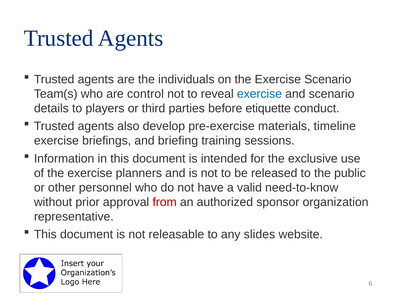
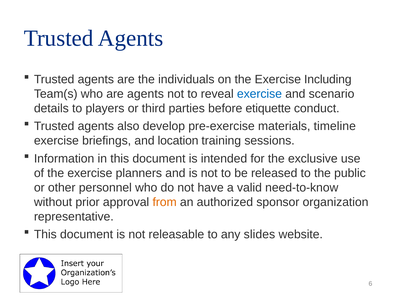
Exercise Scenario: Scenario -> Including (328, 79)
are control: control -> agents (145, 94)
briefing: briefing -> location (178, 141)
from colour: red -> orange (165, 202)
